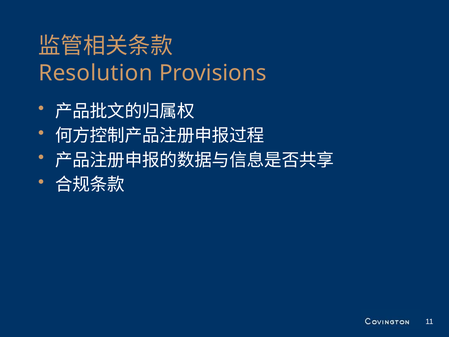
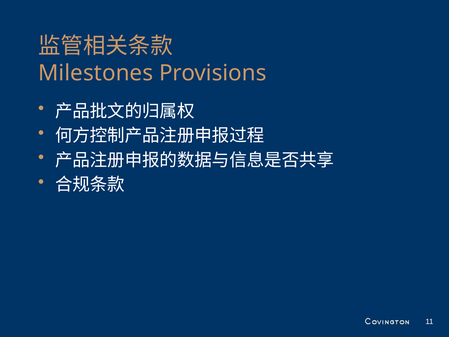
Resolution: Resolution -> Milestones (96, 73)
